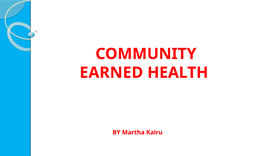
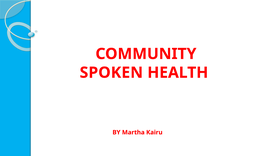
EARNED: EARNED -> SPOKEN (111, 73)
